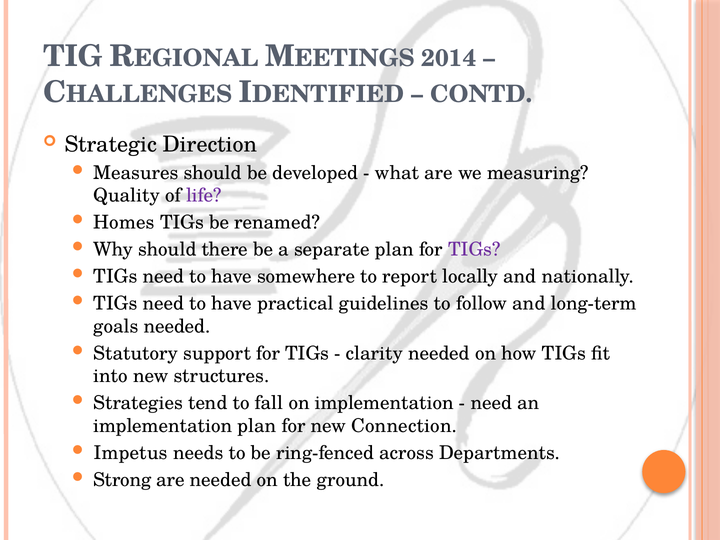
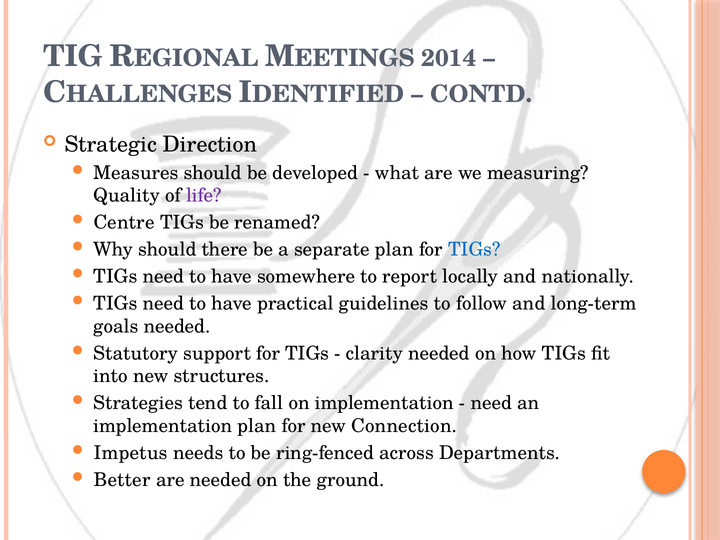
Homes: Homes -> Centre (124, 223)
TIGs colour: purple -> blue (474, 250)
Strong: Strong -> Better (122, 480)
